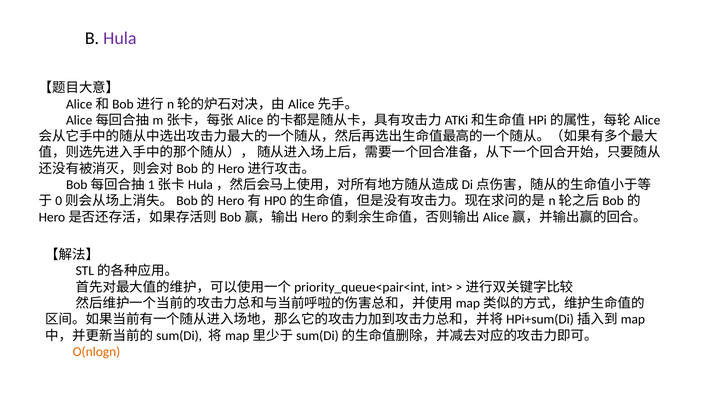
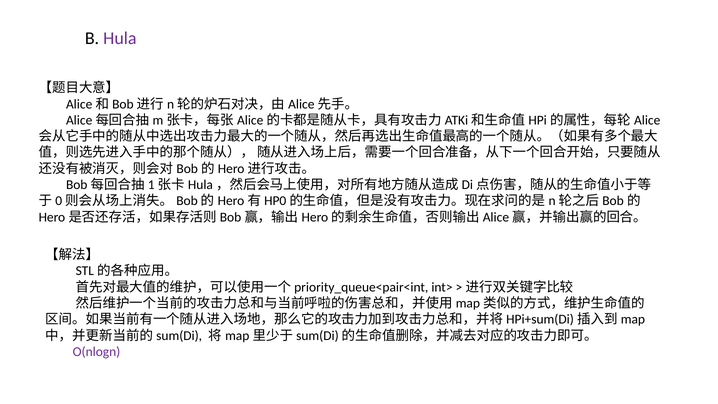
O(nlogn colour: orange -> purple (97, 352)
